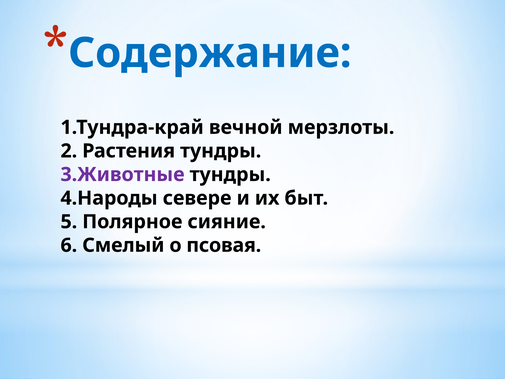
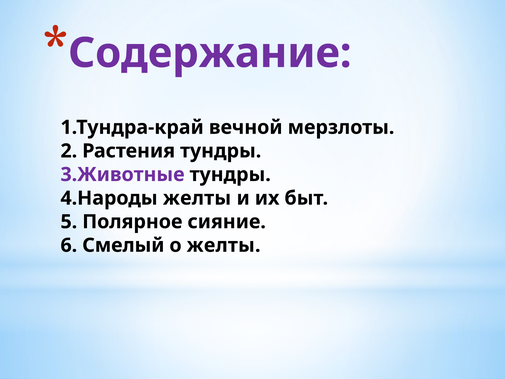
Содержание colour: blue -> purple (210, 53)
4.Народы севере: севере -> желты (197, 198)
о псовая: псовая -> желты (224, 245)
